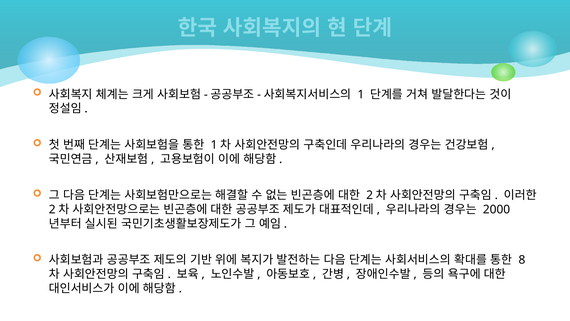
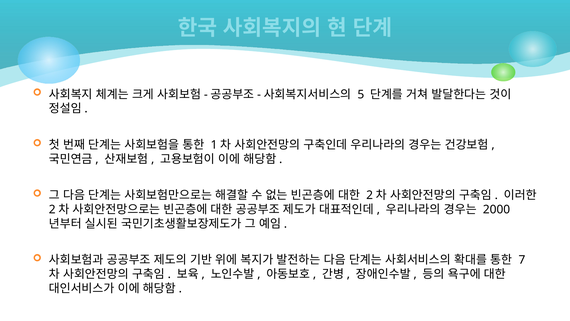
1: 1 -> 5 (361, 94)
8: 8 -> 7 (522, 260)
